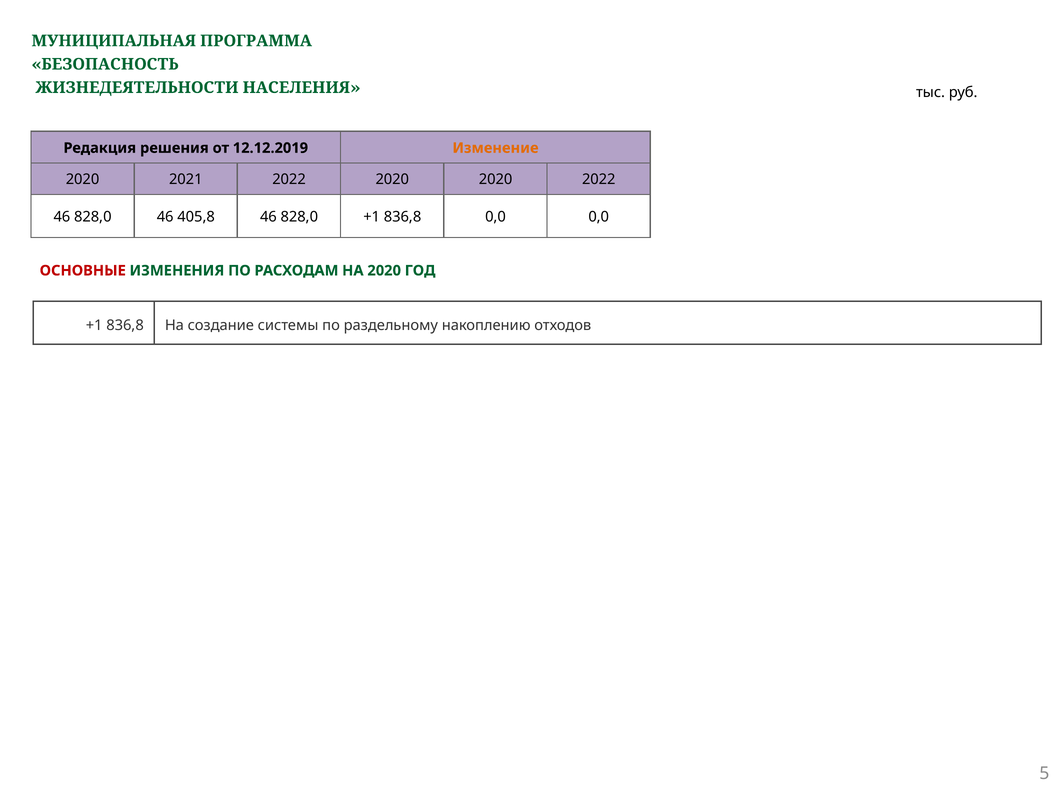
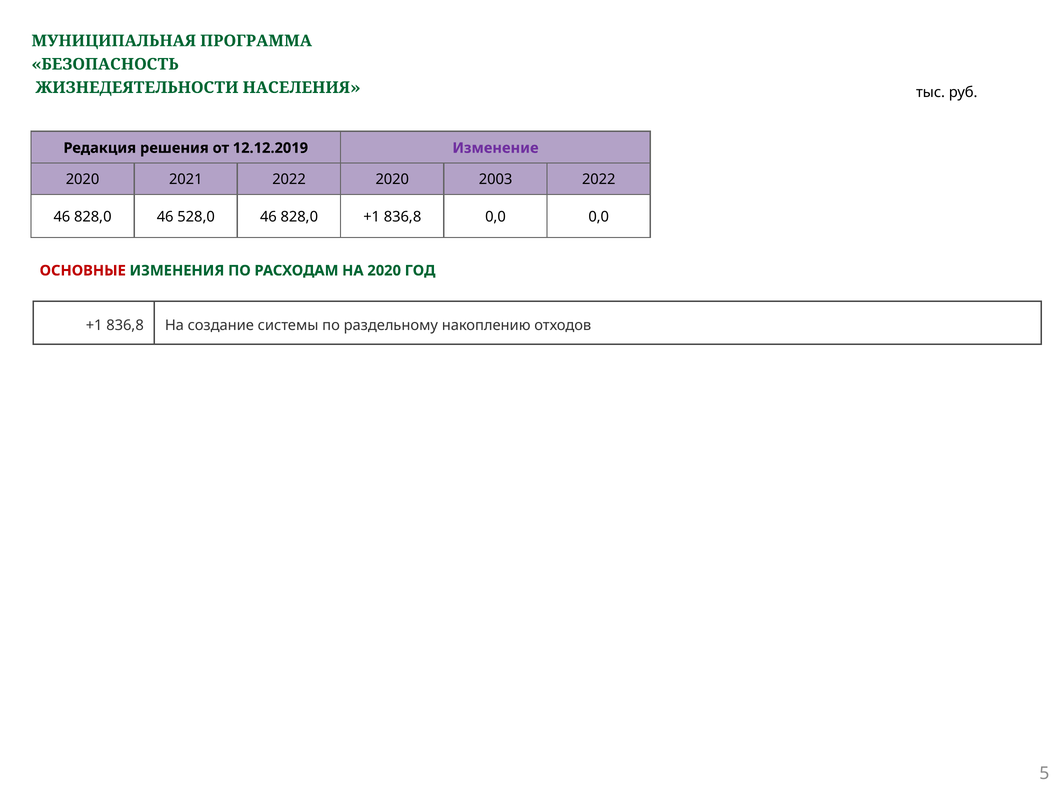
Изменение colour: orange -> purple (495, 148)
2020 2020: 2020 -> 2003 (496, 180)
405,8: 405,8 -> 528,0 (196, 217)
